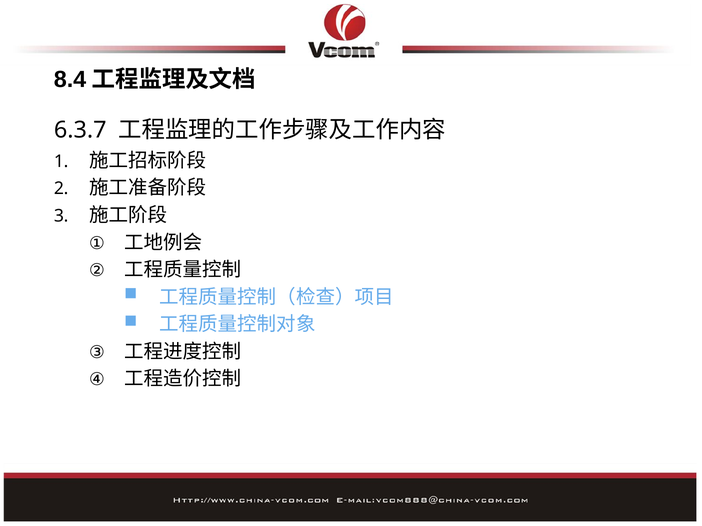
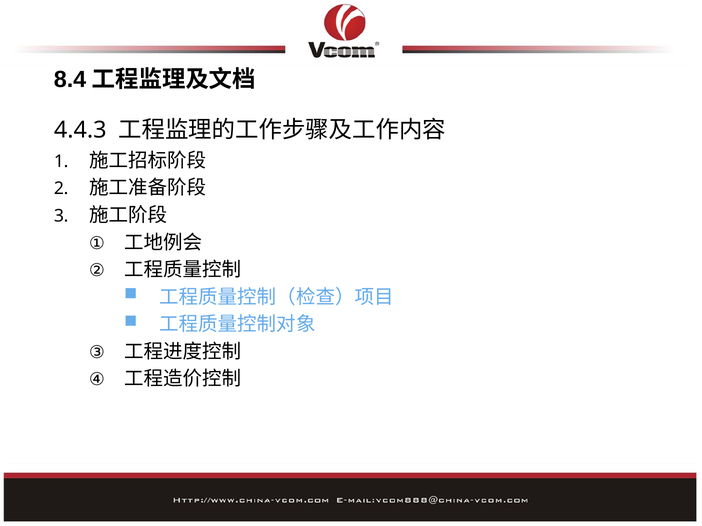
6.3.7: 6.3.7 -> 4.4.3 (80, 130)
